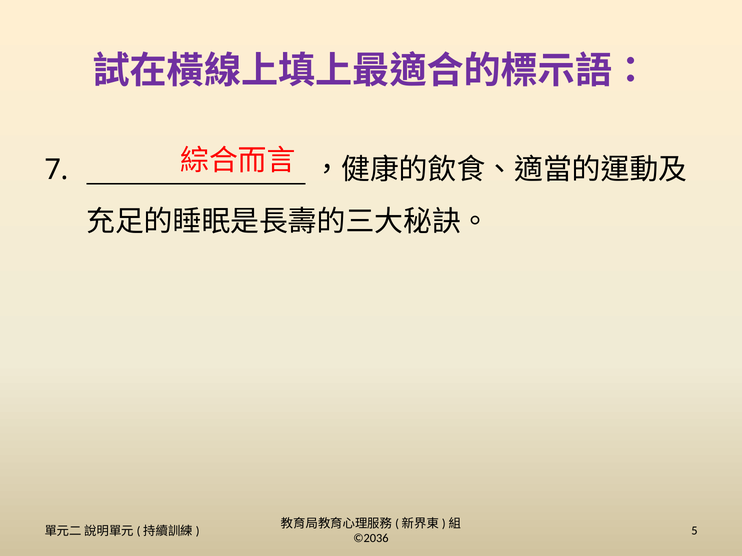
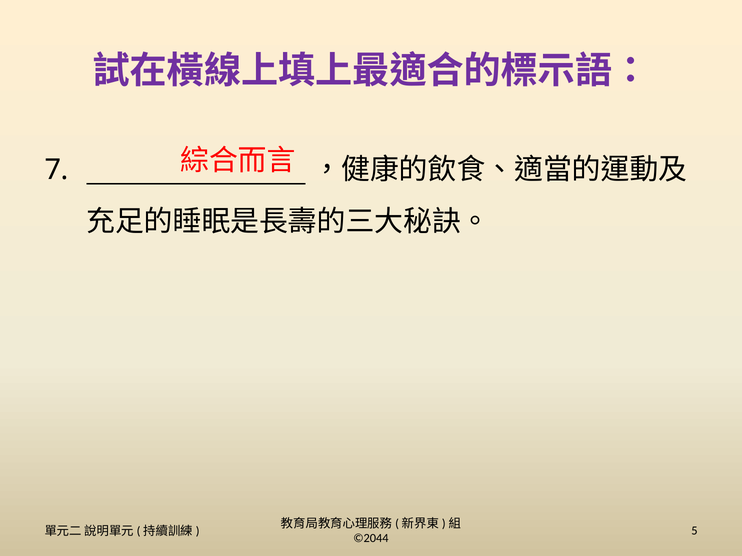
©2036: ©2036 -> ©2044 (371, 539)
